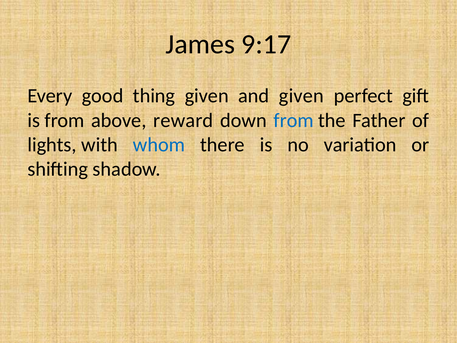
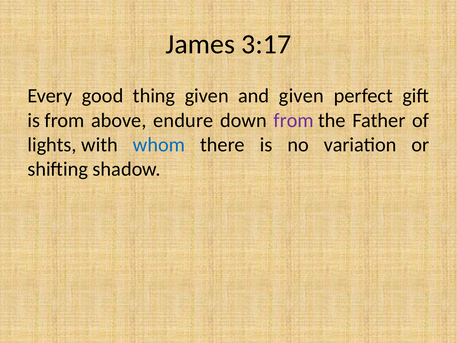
9:17: 9:17 -> 3:17 (266, 44)
reward: reward -> endure (183, 120)
from colour: blue -> purple (294, 120)
